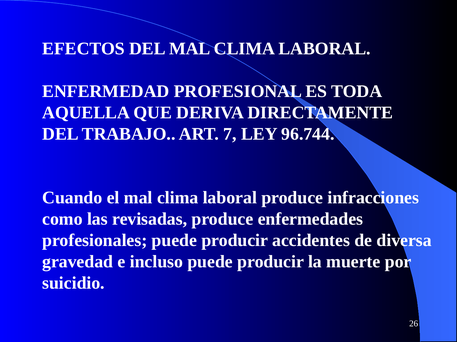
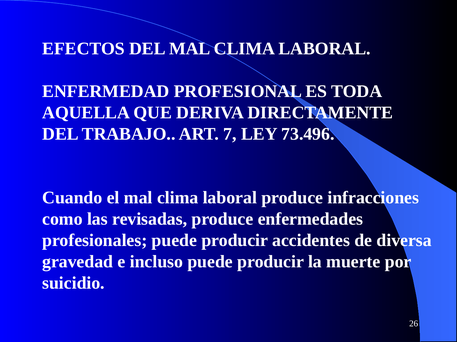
96.744: 96.744 -> 73.496 (308, 134)
